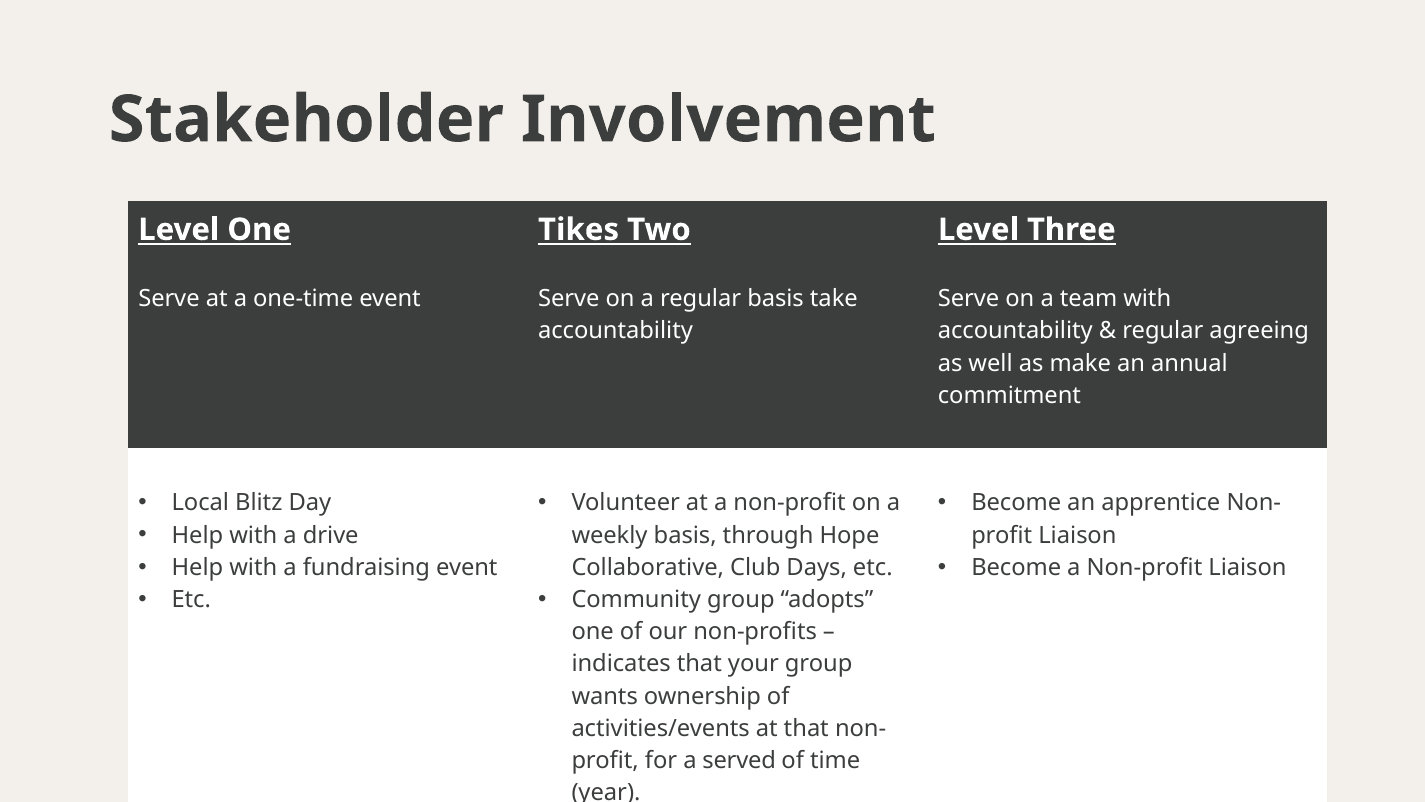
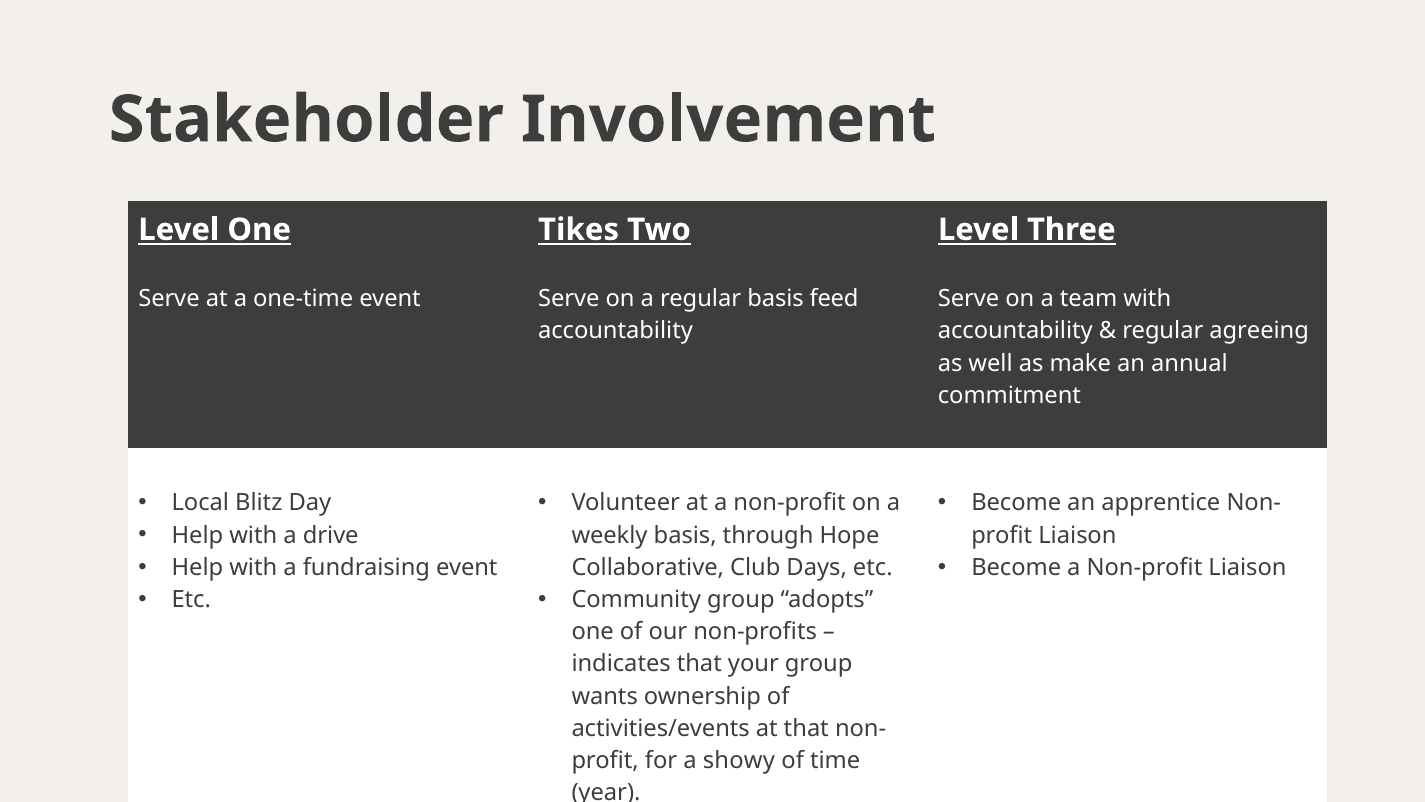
take: take -> feed (834, 299)
served: served -> showy (739, 761)
